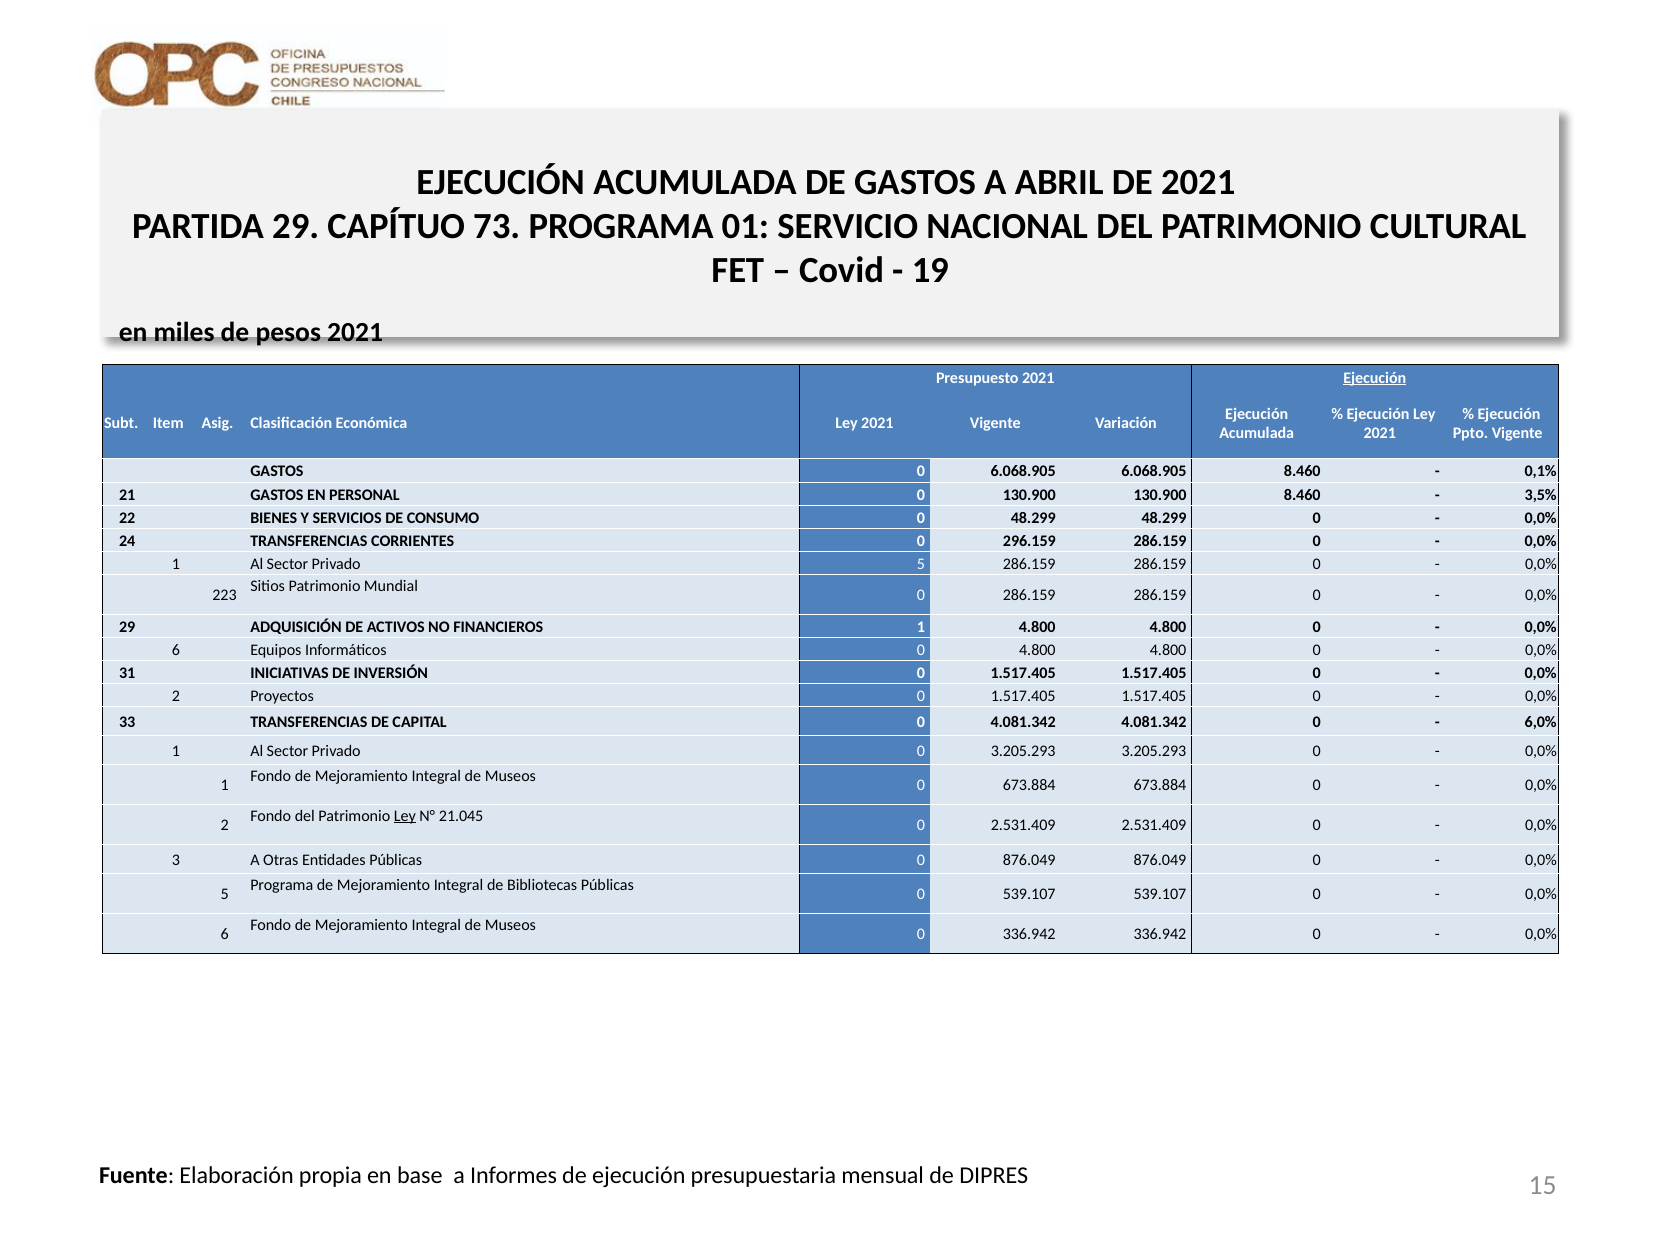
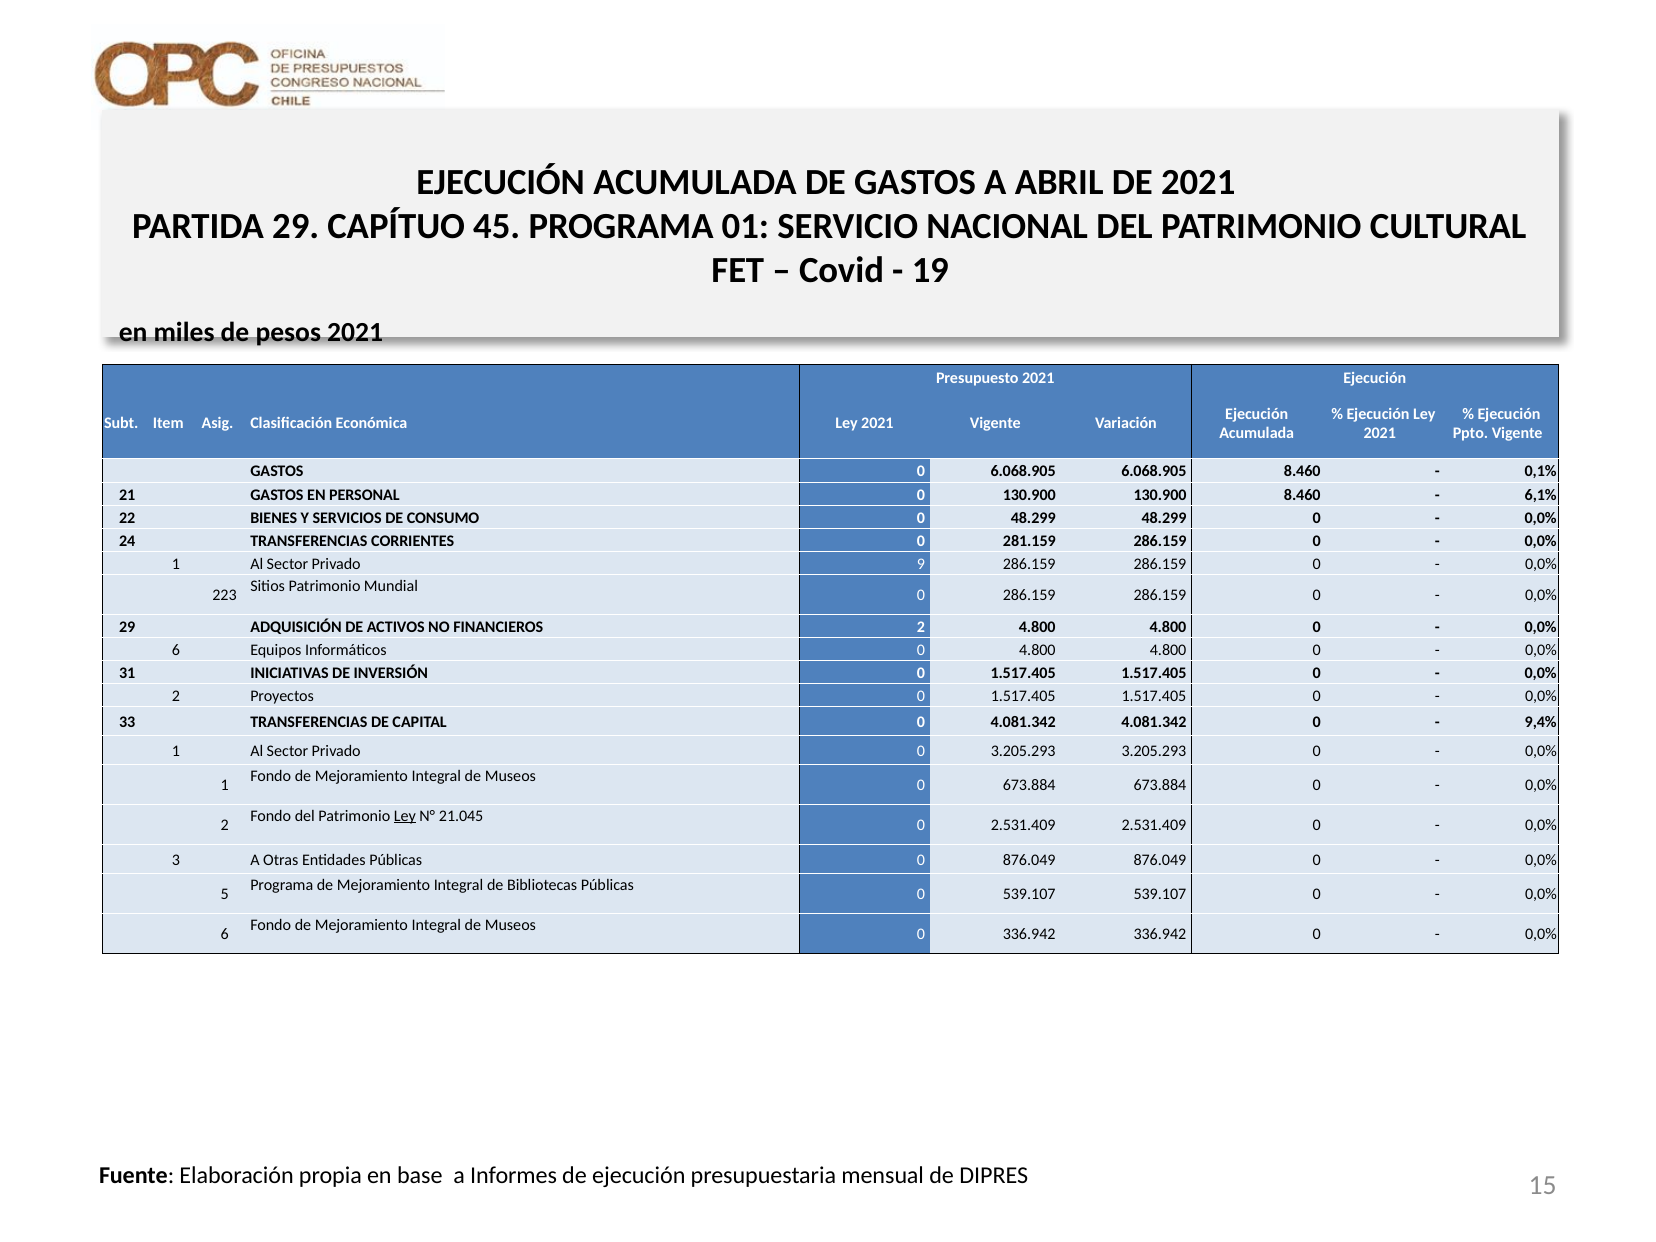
73: 73 -> 45 (497, 226)
Ejecución underline: present -> none (1375, 378)
3,5%: 3,5% -> 6,1% (1541, 495)
296.159: 296.159 -> 281.159 (1029, 541)
Privado 5: 5 -> 9 (921, 564)
FINANCIEROS 1: 1 -> 2 (921, 627)
6,0%: 6,0% -> 9,4% (1541, 722)
